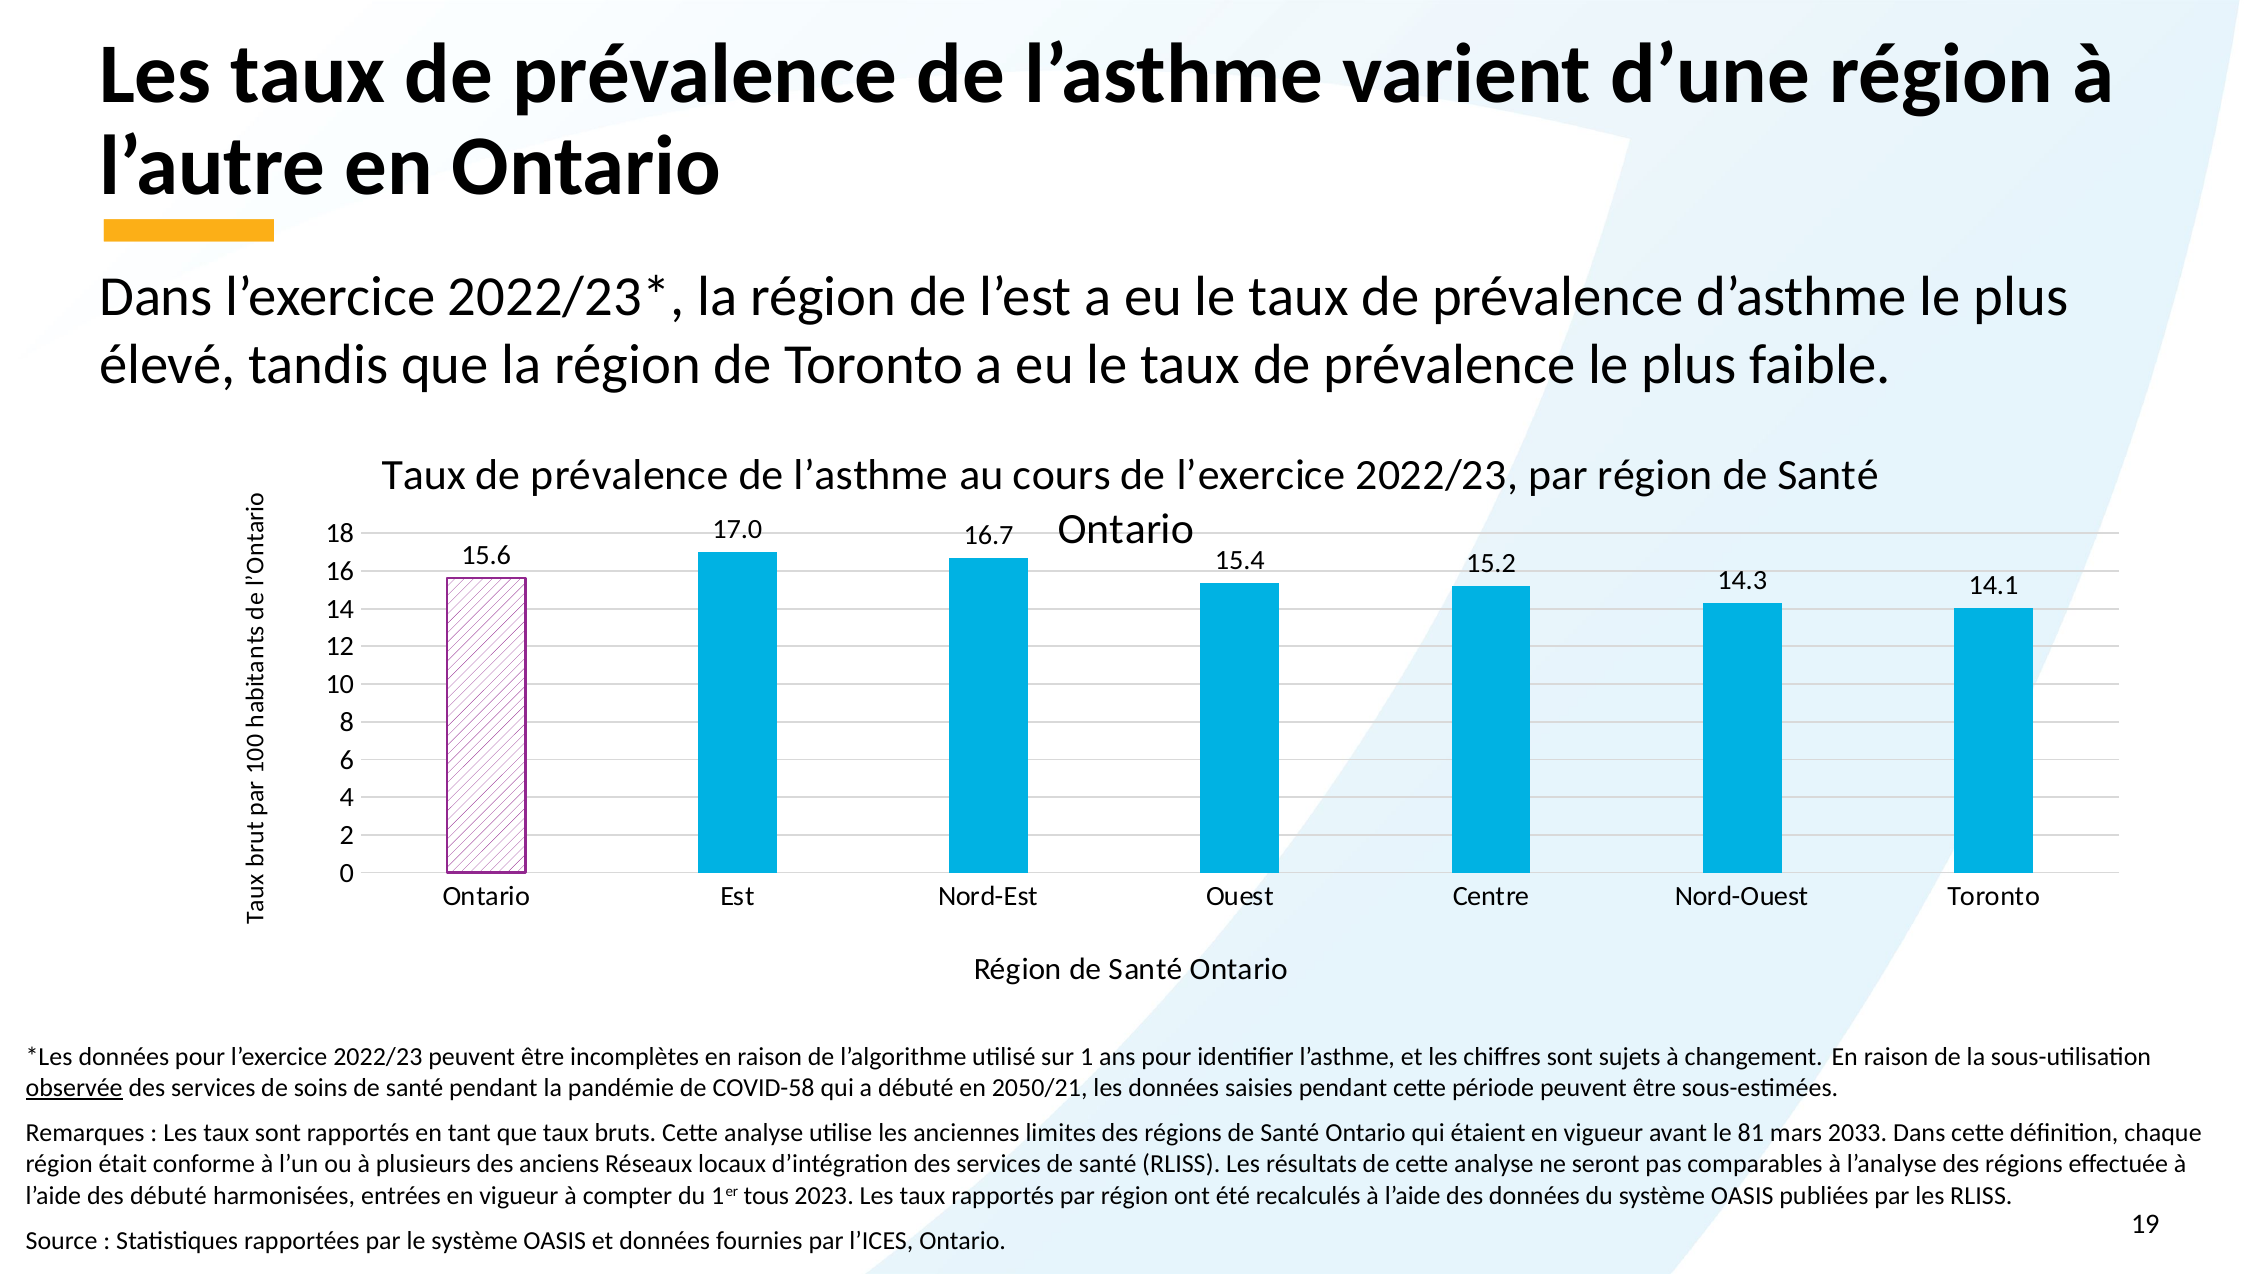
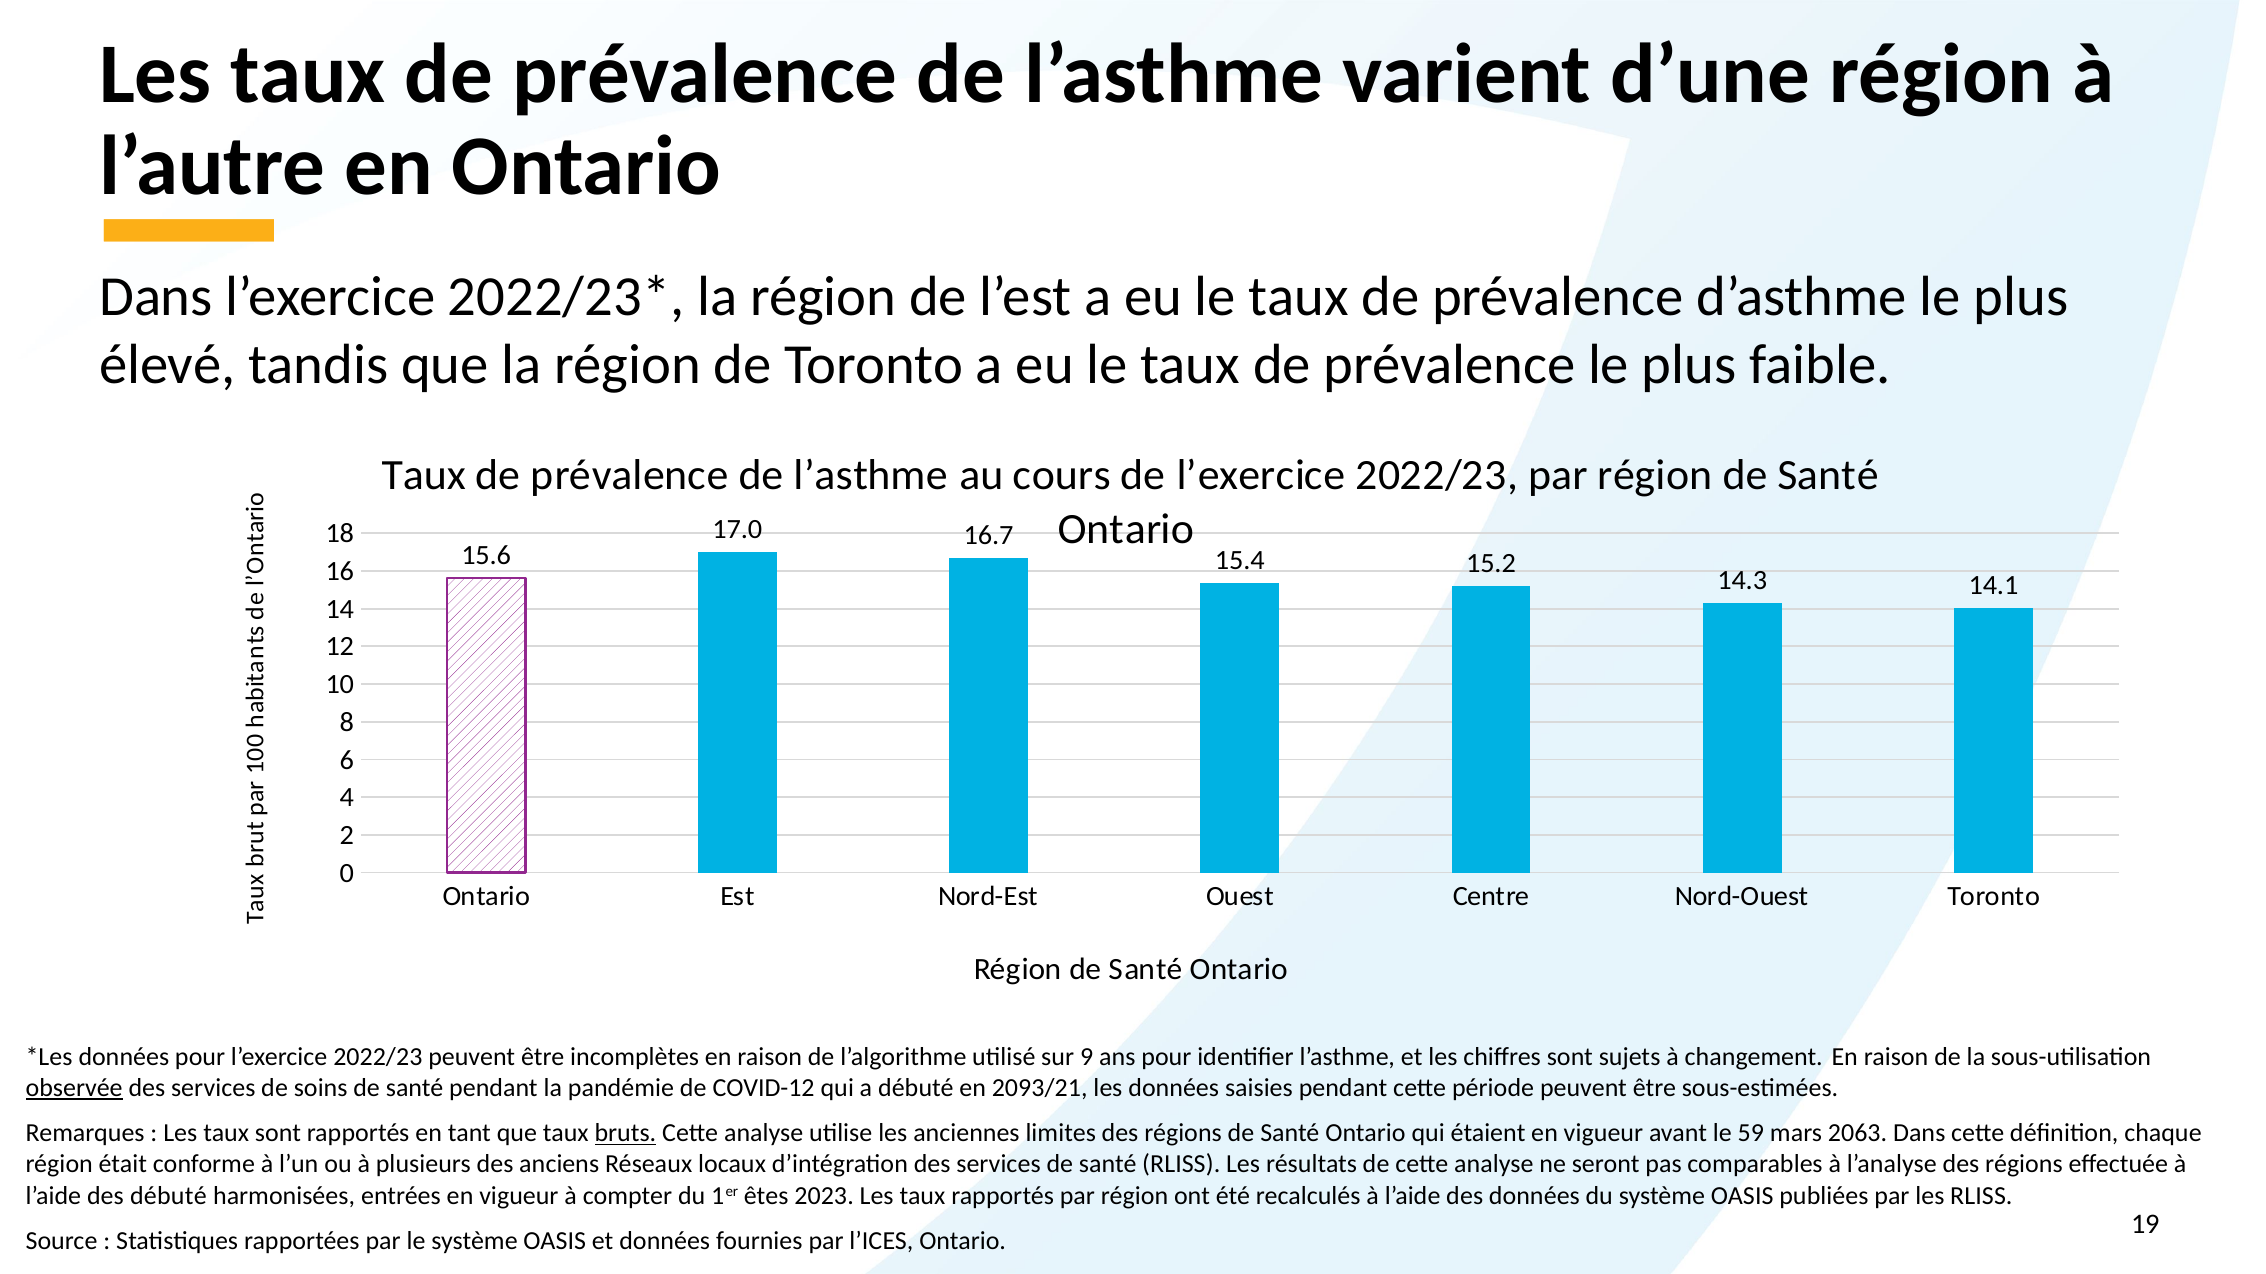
sur 1: 1 -> 9 (1087, 1057)
COVID-58: COVID-58 -> COVID-12 (764, 1088)
2050/21: 2050/21 -> 2093/21 (1040, 1088)
bruts underline: none -> present (625, 1134)
81: 81 -> 59 (1751, 1134)
2033: 2033 -> 2063 (1858, 1134)
tous: tous -> êtes (766, 1196)
